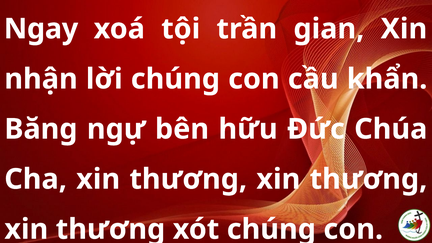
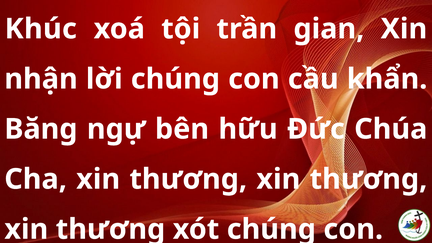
Ngay: Ngay -> Khúc (41, 29)
